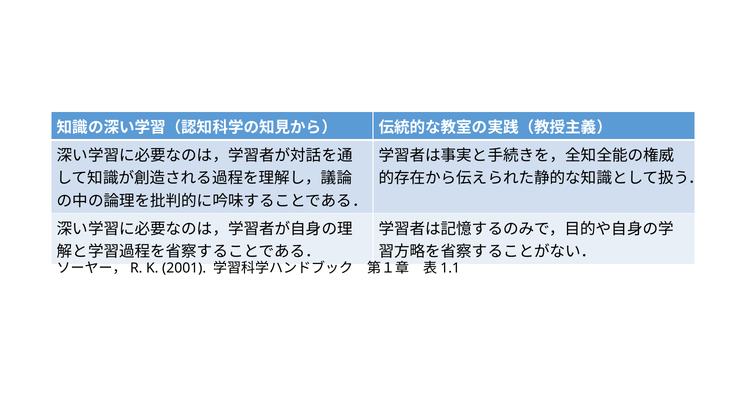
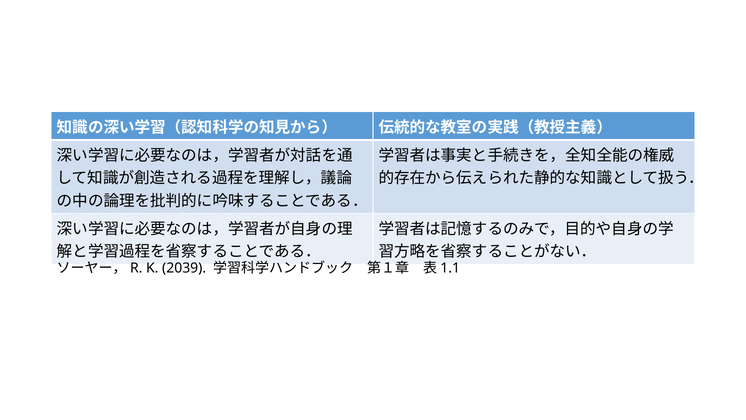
2001: 2001 -> 2039 (184, 268)
